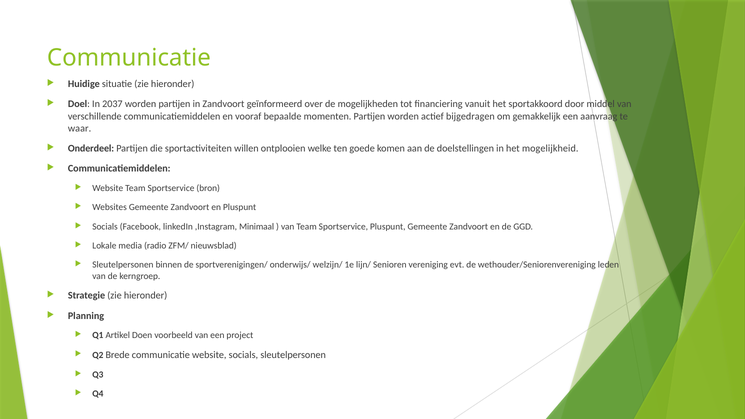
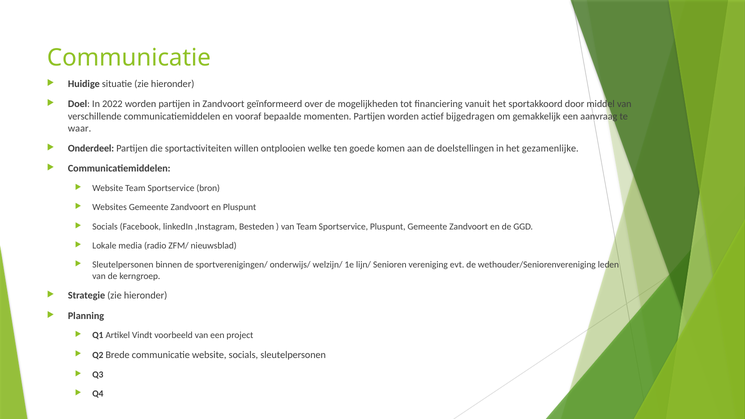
2037: 2037 -> 2022 (112, 104)
mogelijkheid: mogelijkheid -> gezamenlijke (550, 149)
Minimaal: Minimaal -> Besteden (257, 226)
Doen: Doen -> Vindt (142, 335)
